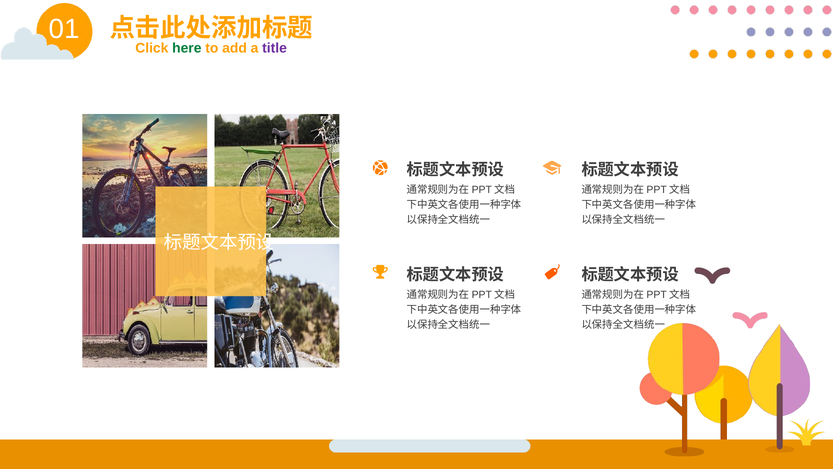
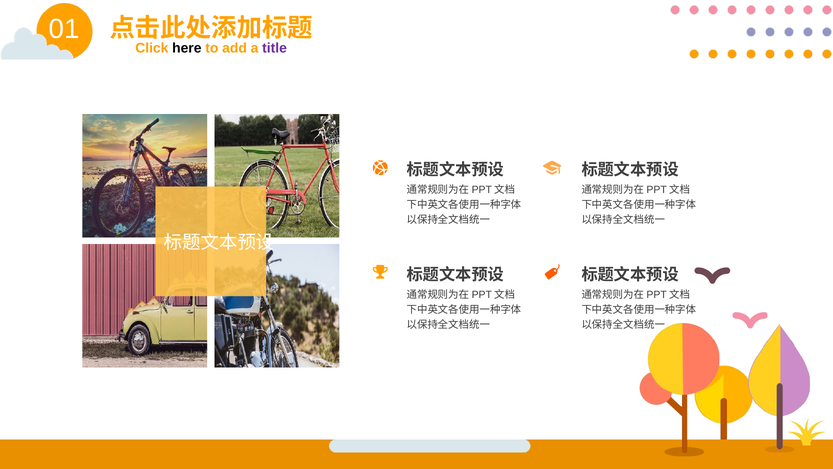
here colour: green -> black (187, 48)
